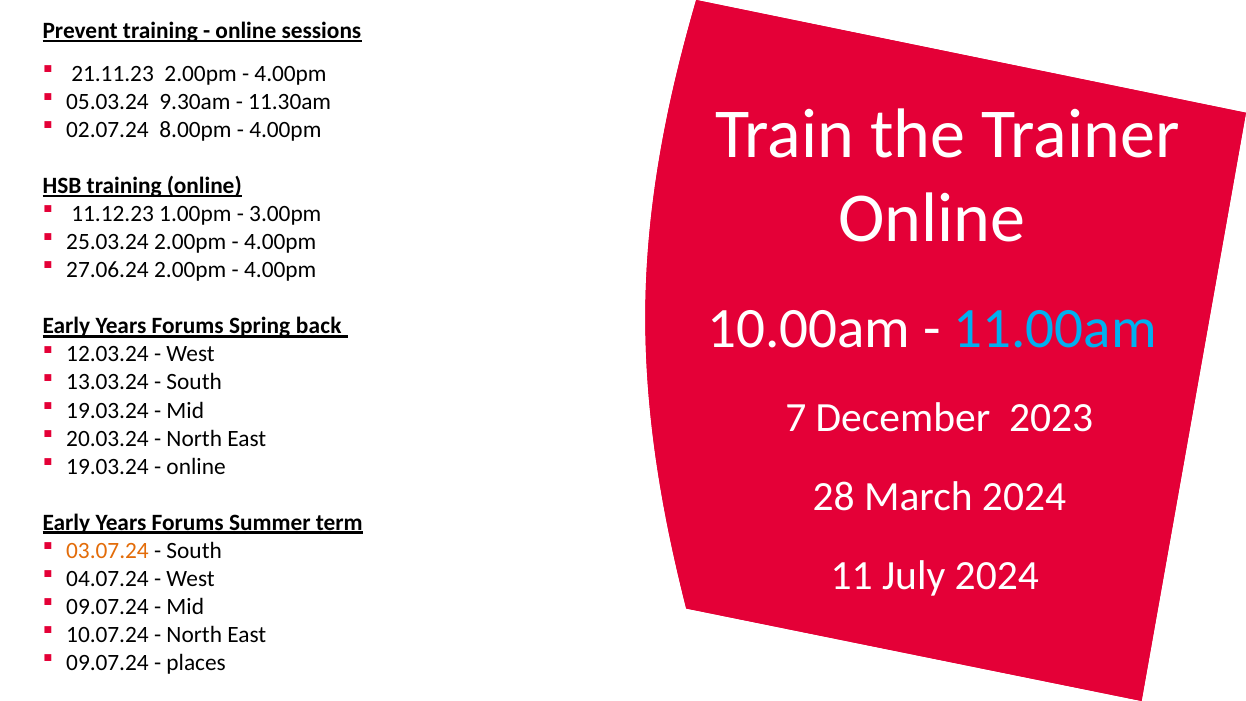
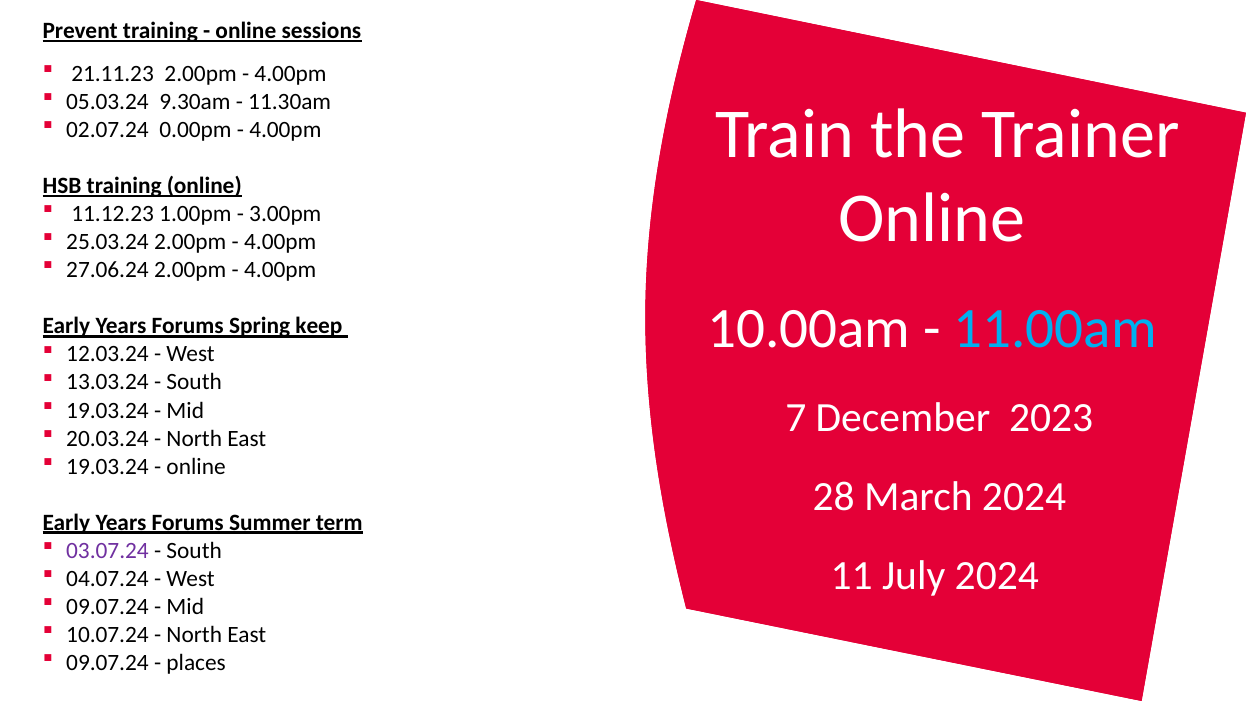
8.00pm: 8.00pm -> 0.00pm (195, 130)
back: back -> keep (319, 326)
03.07.24 colour: orange -> purple (107, 550)
